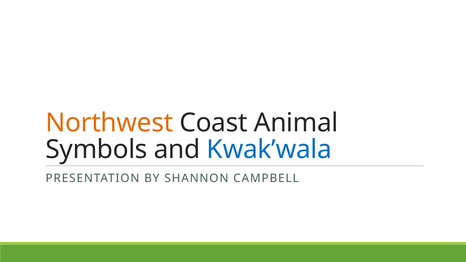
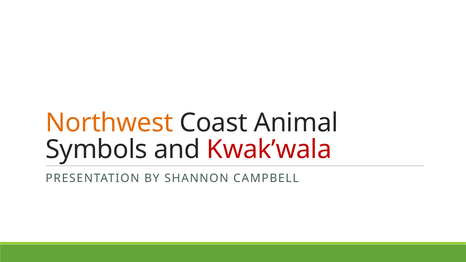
Kwak’wala colour: blue -> red (269, 150)
